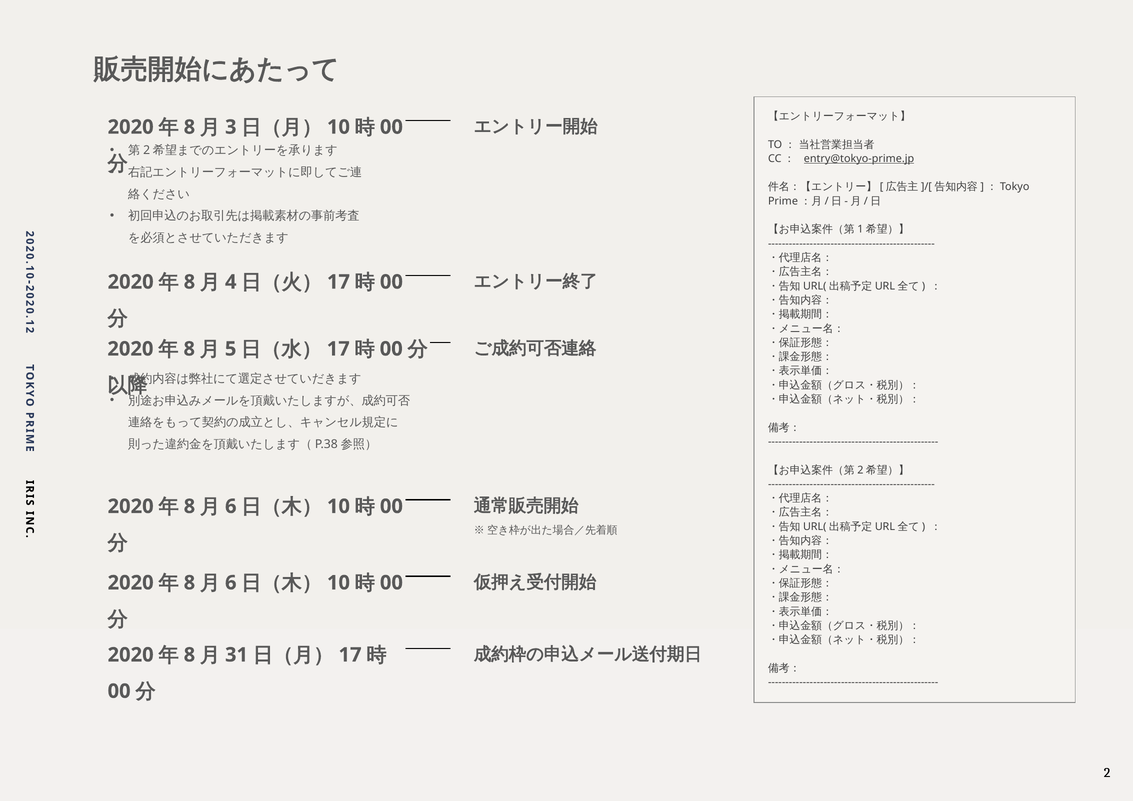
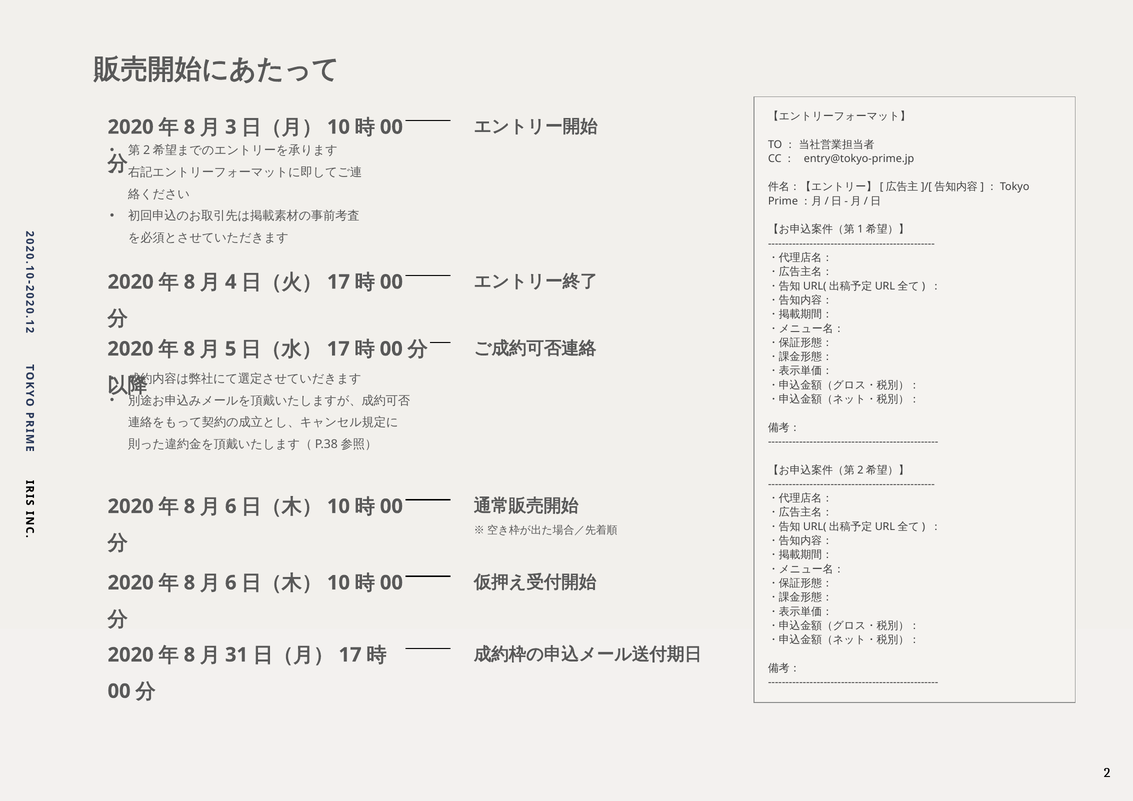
entry@tokyo-prime.jp underline: present -> none (859, 159)
